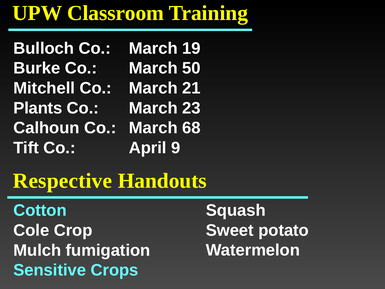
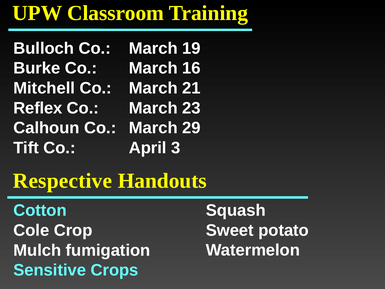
50: 50 -> 16 (191, 68)
Plants: Plants -> Reflex (38, 108)
68: 68 -> 29 (191, 128)
9: 9 -> 3 (176, 148)
